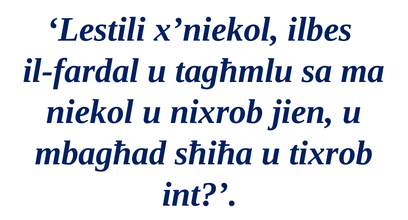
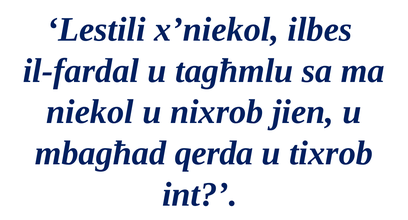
sħiħa: sħiħa -> qerda (214, 153)
